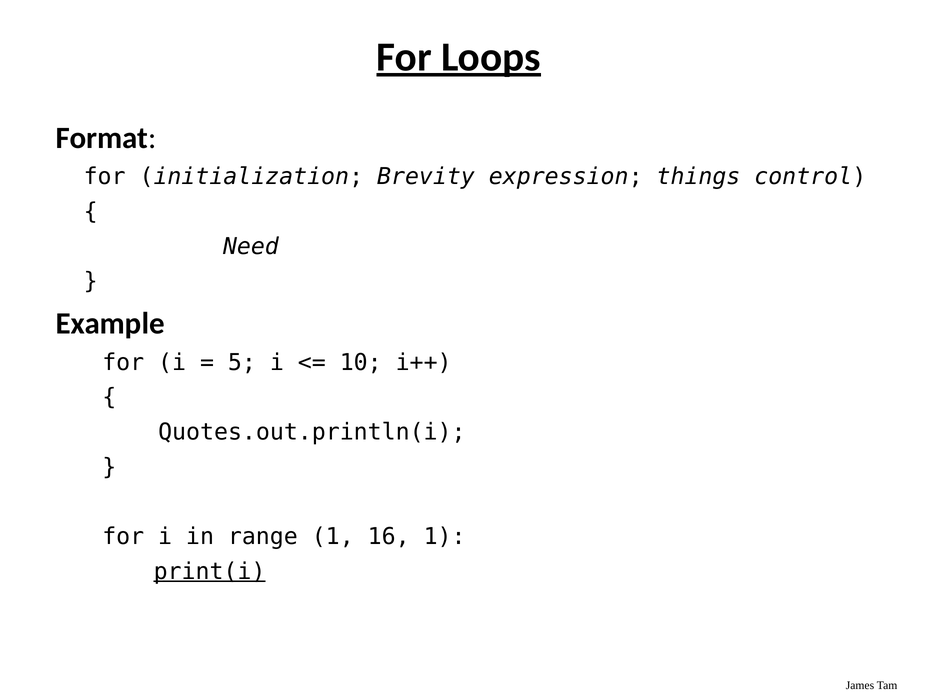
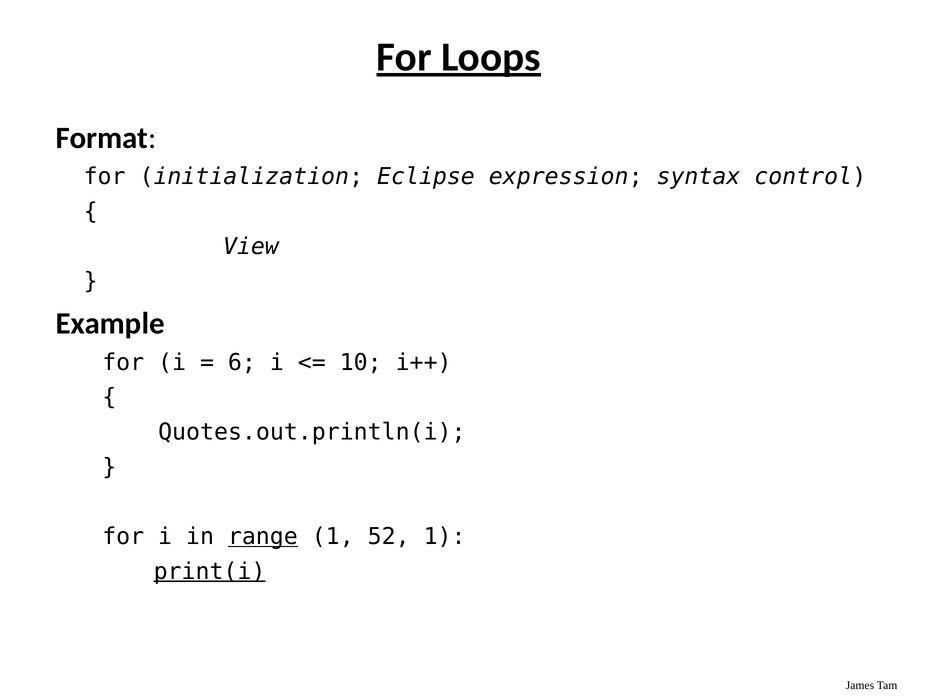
Brevity: Brevity -> Eclipse (426, 177)
things: things -> syntax (698, 177)
Need: Need -> View (251, 247)
5: 5 -> 6 (242, 363)
range underline: none -> present (263, 537)
16: 16 -> 52 (389, 537)
